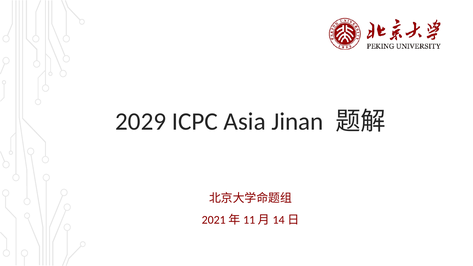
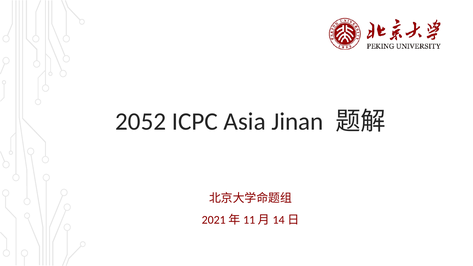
2029: 2029 -> 2052 (141, 122)
